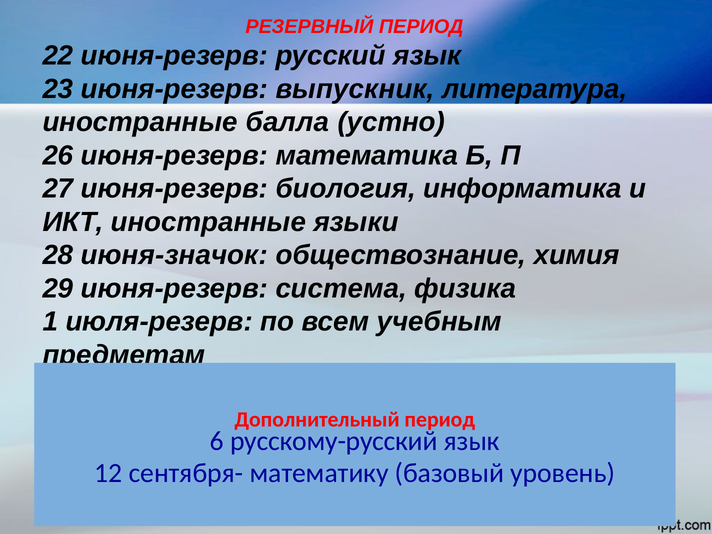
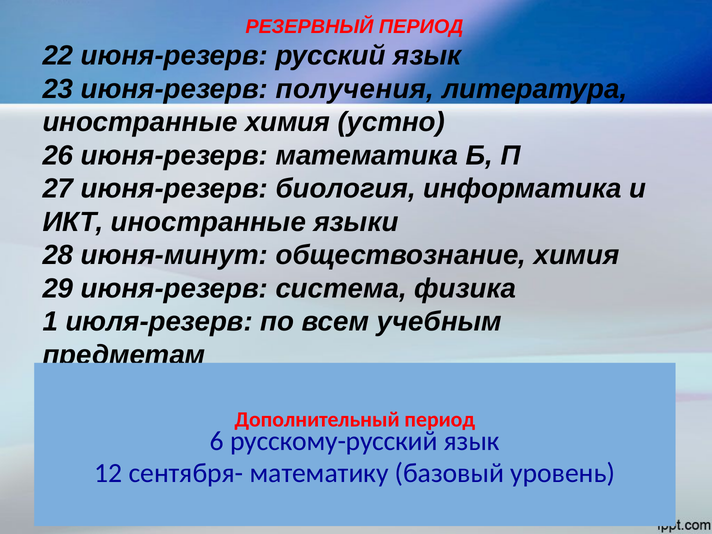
выпускник: выпускник -> получения (355, 89)
иностранные балла: балла -> химия (288, 122)
июня-значок: июня-значок -> июня-минут (174, 255)
